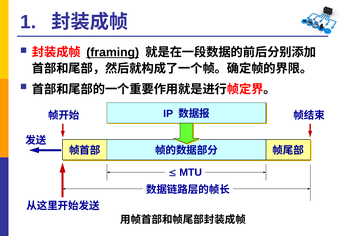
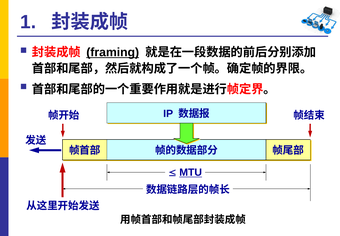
MTU underline: none -> present (191, 172)
